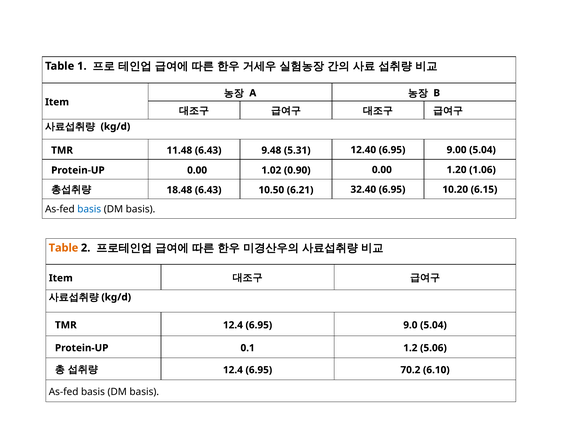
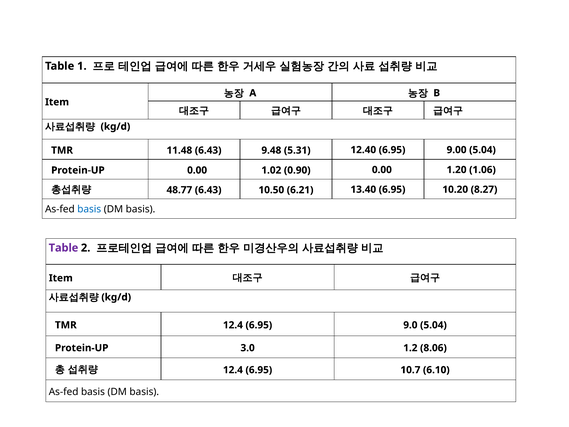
18.48: 18.48 -> 48.77 (179, 190)
32.40: 32.40 -> 13.40 (363, 189)
6.15: 6.15 -> 8.27 (484, 189)
Table colour: orange -> purple (63, 248)
0.1: 0.1 -> 3.0 (248, 348)
5.06: 5.06 -> 8.06 (433, 348)
70.2: 70.2 -> 10.7 (410, 370)
